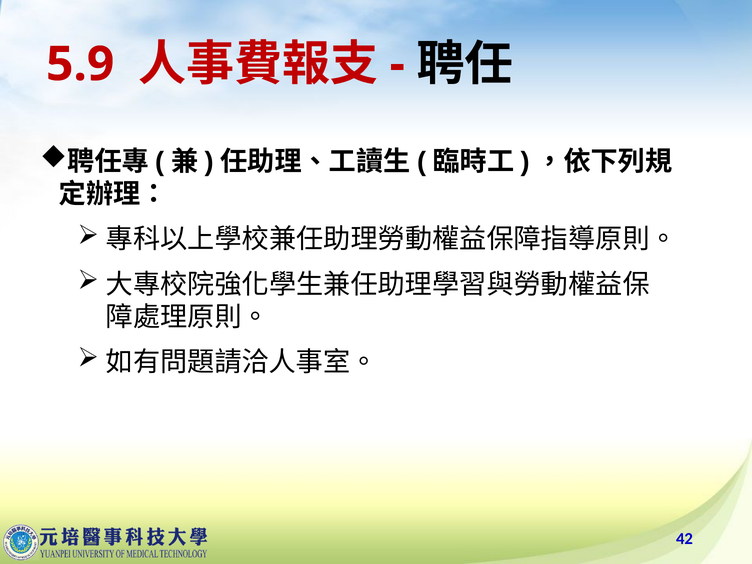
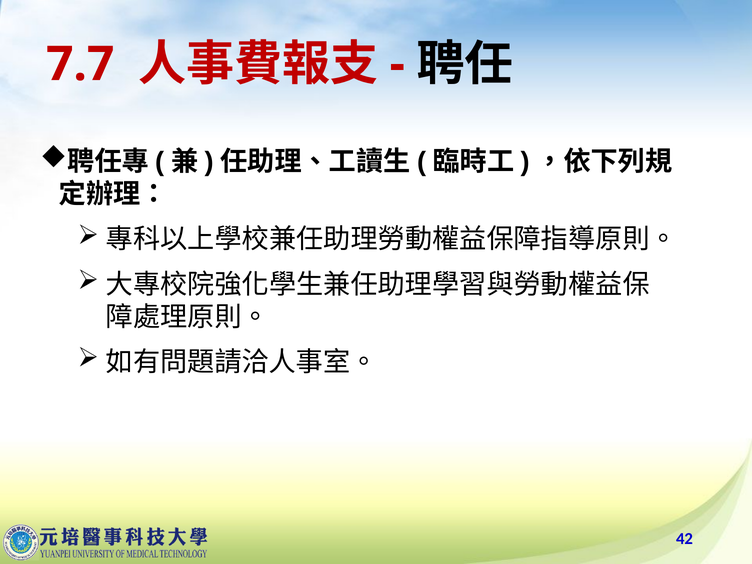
5.9: 5.9 -> 7.7 (80, 64)
